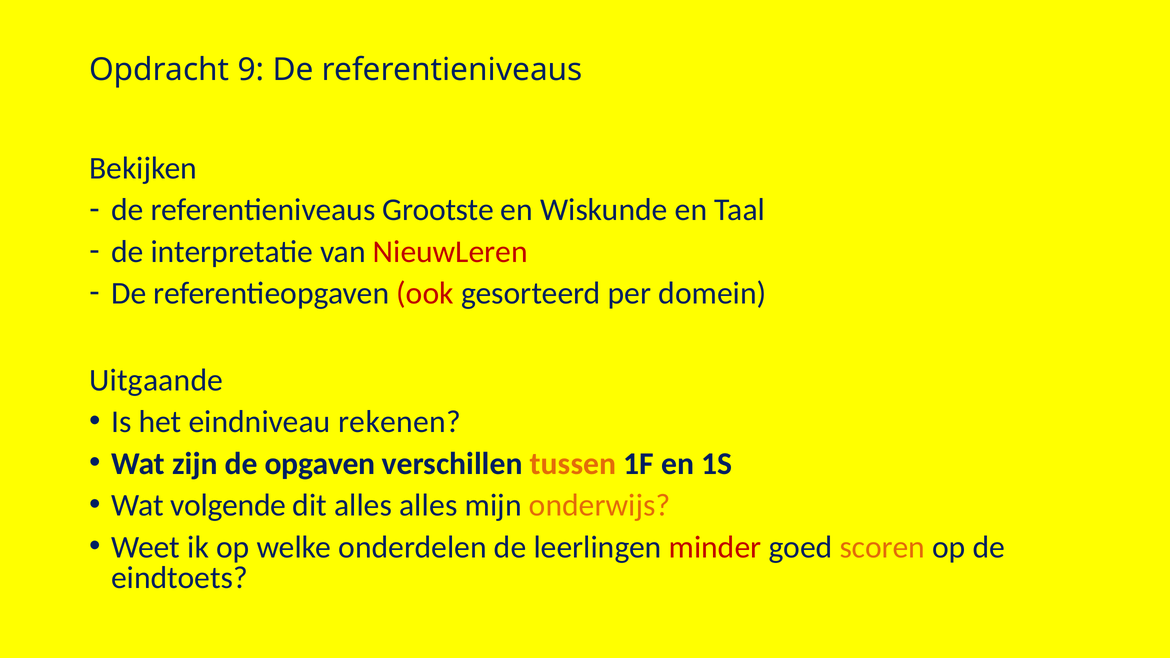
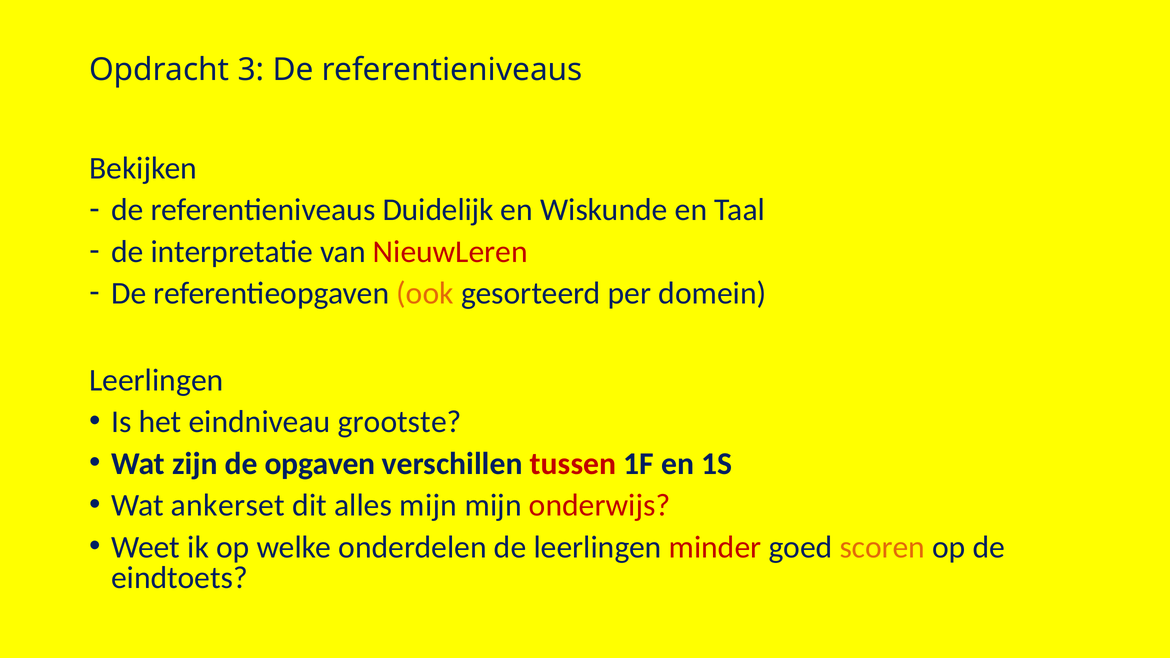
9: 9 -> 3 (251, 70)
Grootste: Grootste -> Duidelijk (438, 210)
ook colour: red -> orange (425, 293)
Uitgaande: Uitgaande -> Leerlingen (156, 380)
rekenen: rekenen -> grootste (400, 422)
tussen colour: orange -> red (573, 464)
volgende: volgende -> ankerset (228, 506)
alles alles: alles -> mijn (428, 506)
onderwijs colour: orange -> red (600, 506)
